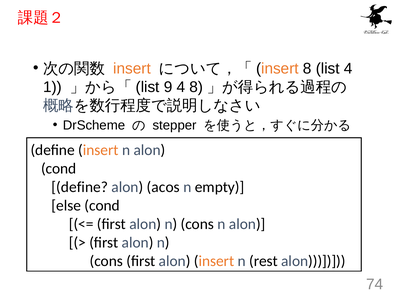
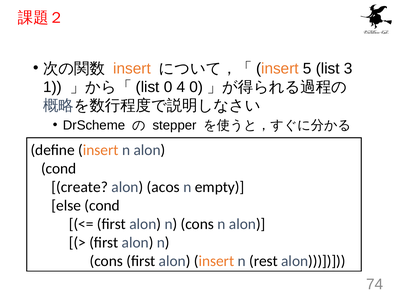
insert 8: 8 -> 5 (307, 68)
list 4: 4 -> 3 (348, 68)
list 9: 9 -> 0 (168, 87)
4 8: 8 -> 0 (196, 87)
define: define -> create (80, 187)
